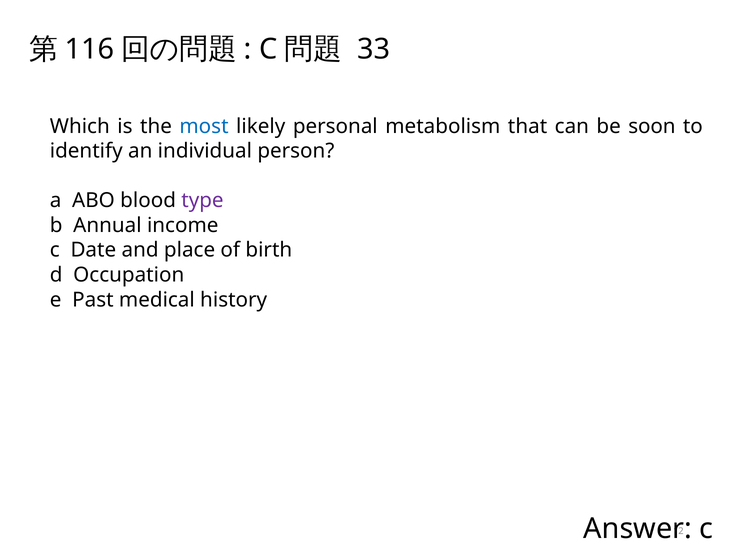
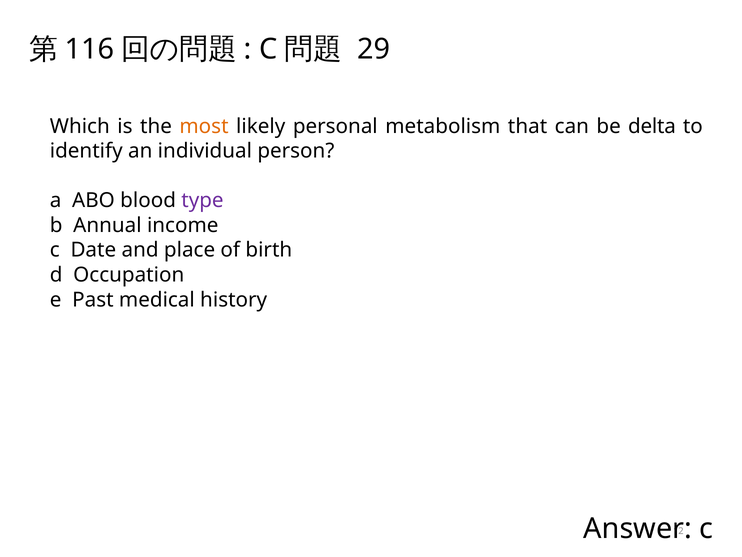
33: 33 -> 29 (374, 49)
most colour: blue -> orange (204, 126)
soon: soon -> delta (652, 126)
